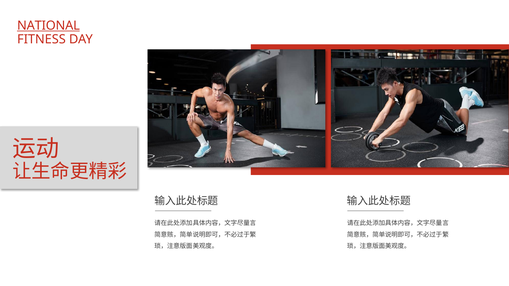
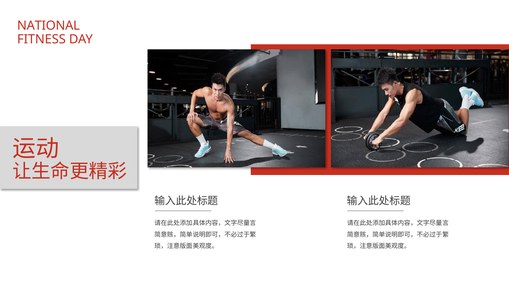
NATIONAL underline: present -> none (48, 26)
